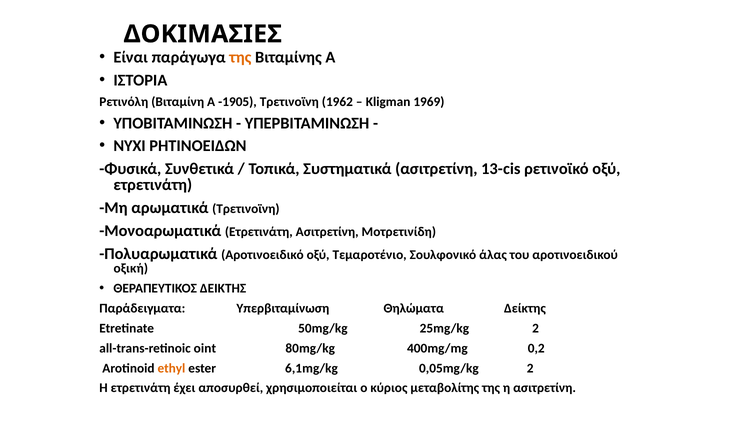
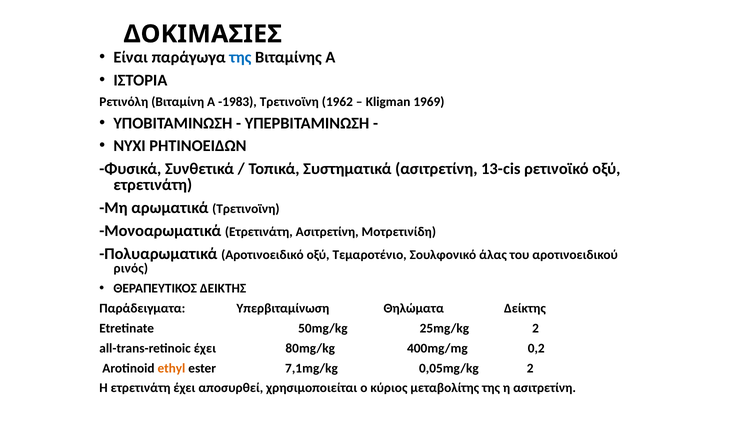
της colour: orange -> blue (240, 57)
-1905: -1905 -> -1983 (237, 102)
οξική: οξική -> ρινός (131, 268)
all-trans-retinoic oint: oint -> έχει (205, 348)
6,1mg/kg: 6,1mg/kg -> 7,1mg/kg (311, 368)
